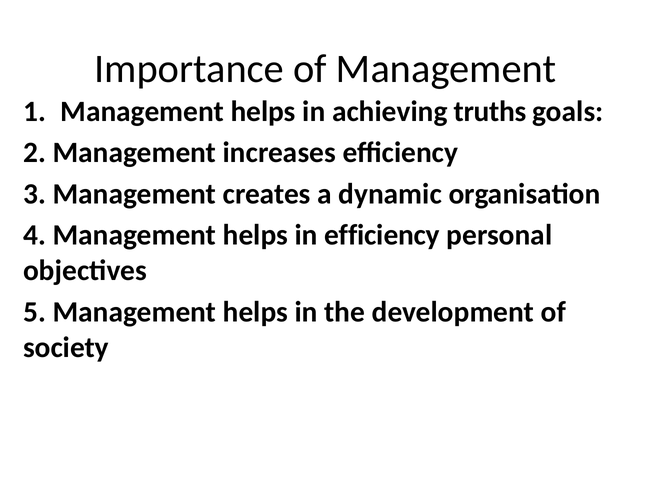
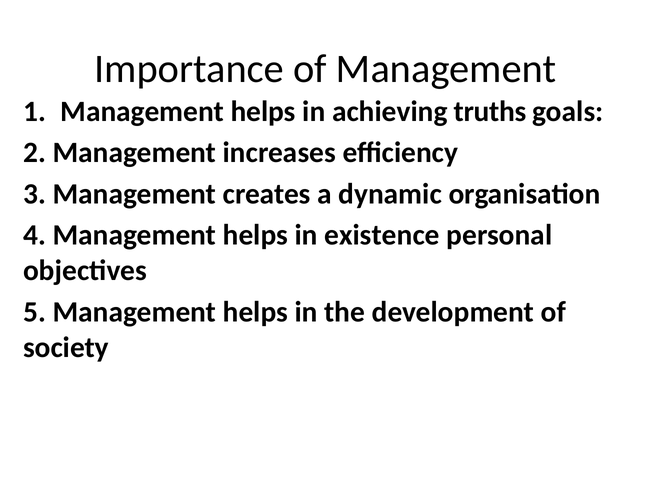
in efficiency: efficiency -> existence (382, 235)
